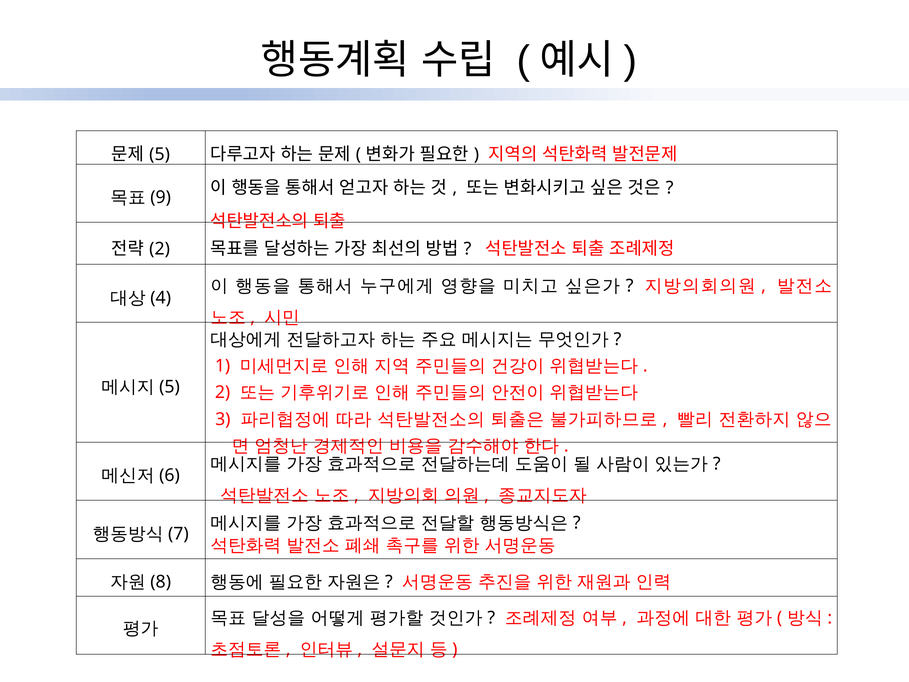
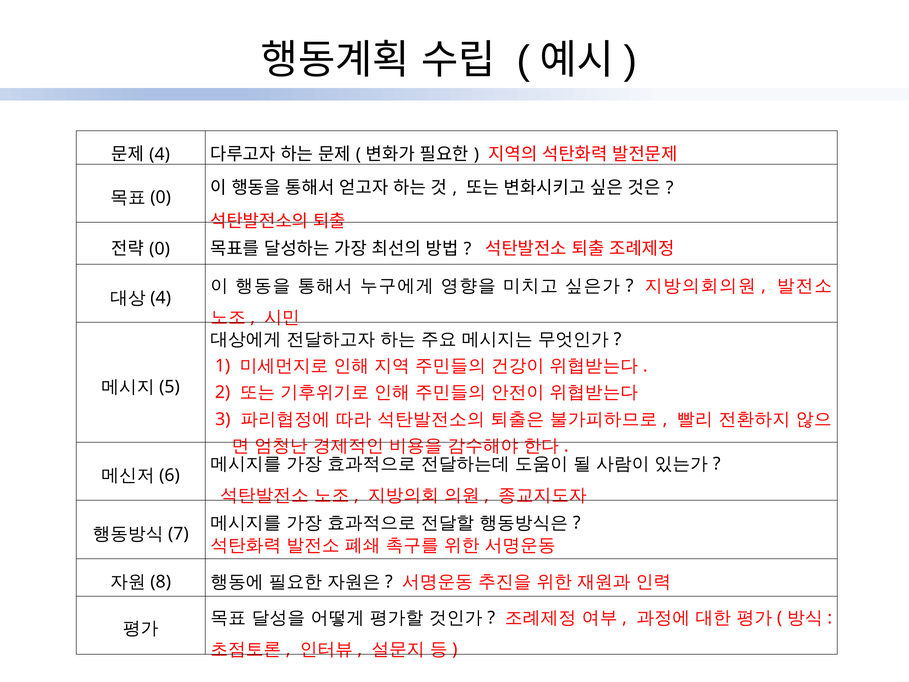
5: 5 -> 4 (160, 154)
9: 9 -> 0 (161, 198)
2: 2 -> 0 (160, 249)
